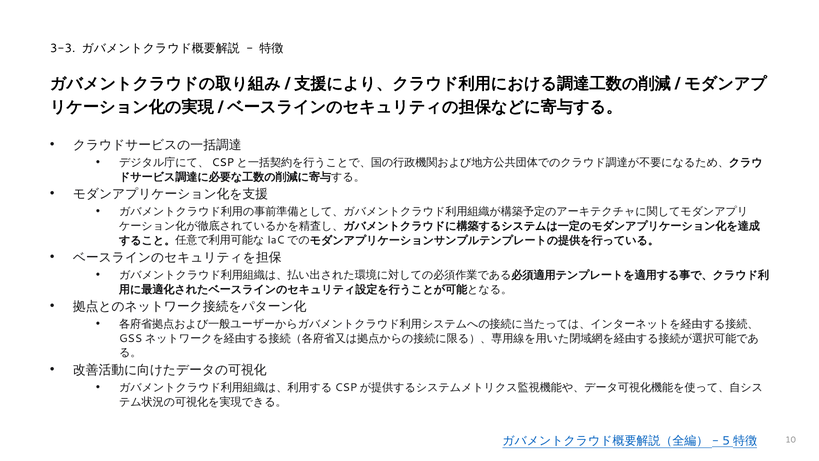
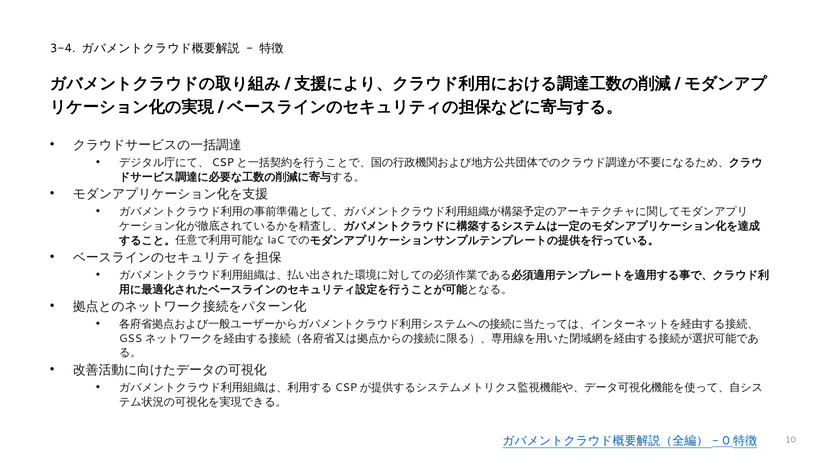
3-3: 3-3 -> 3-4 (63, 48)
5: 5 -> 0 (726, 440)
